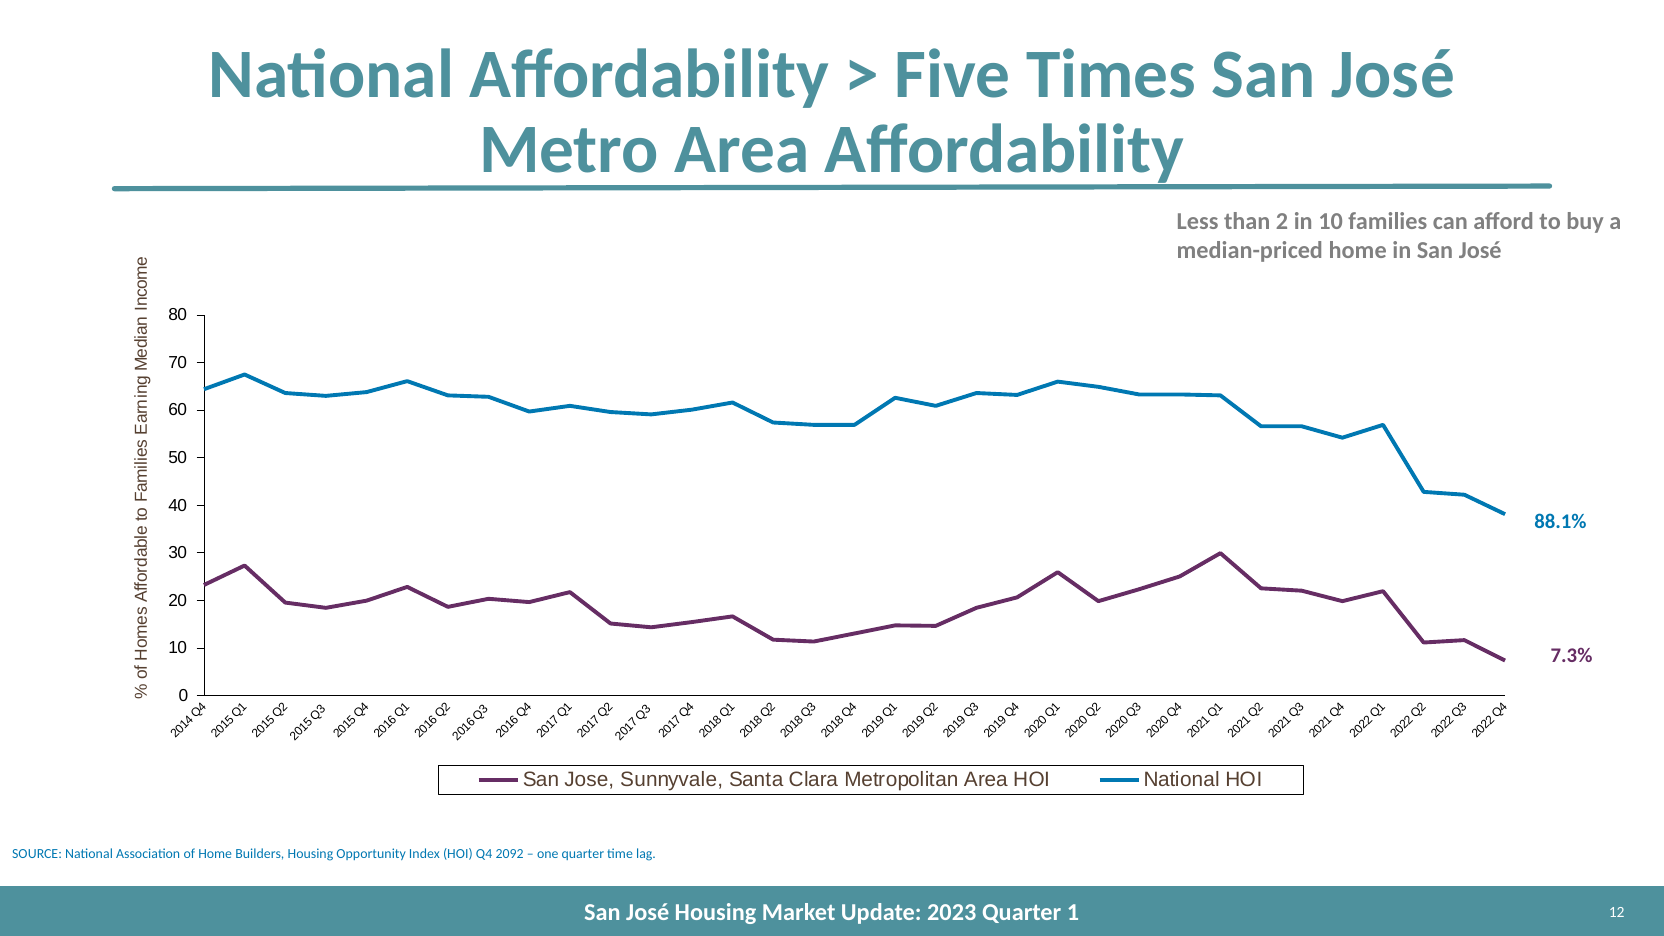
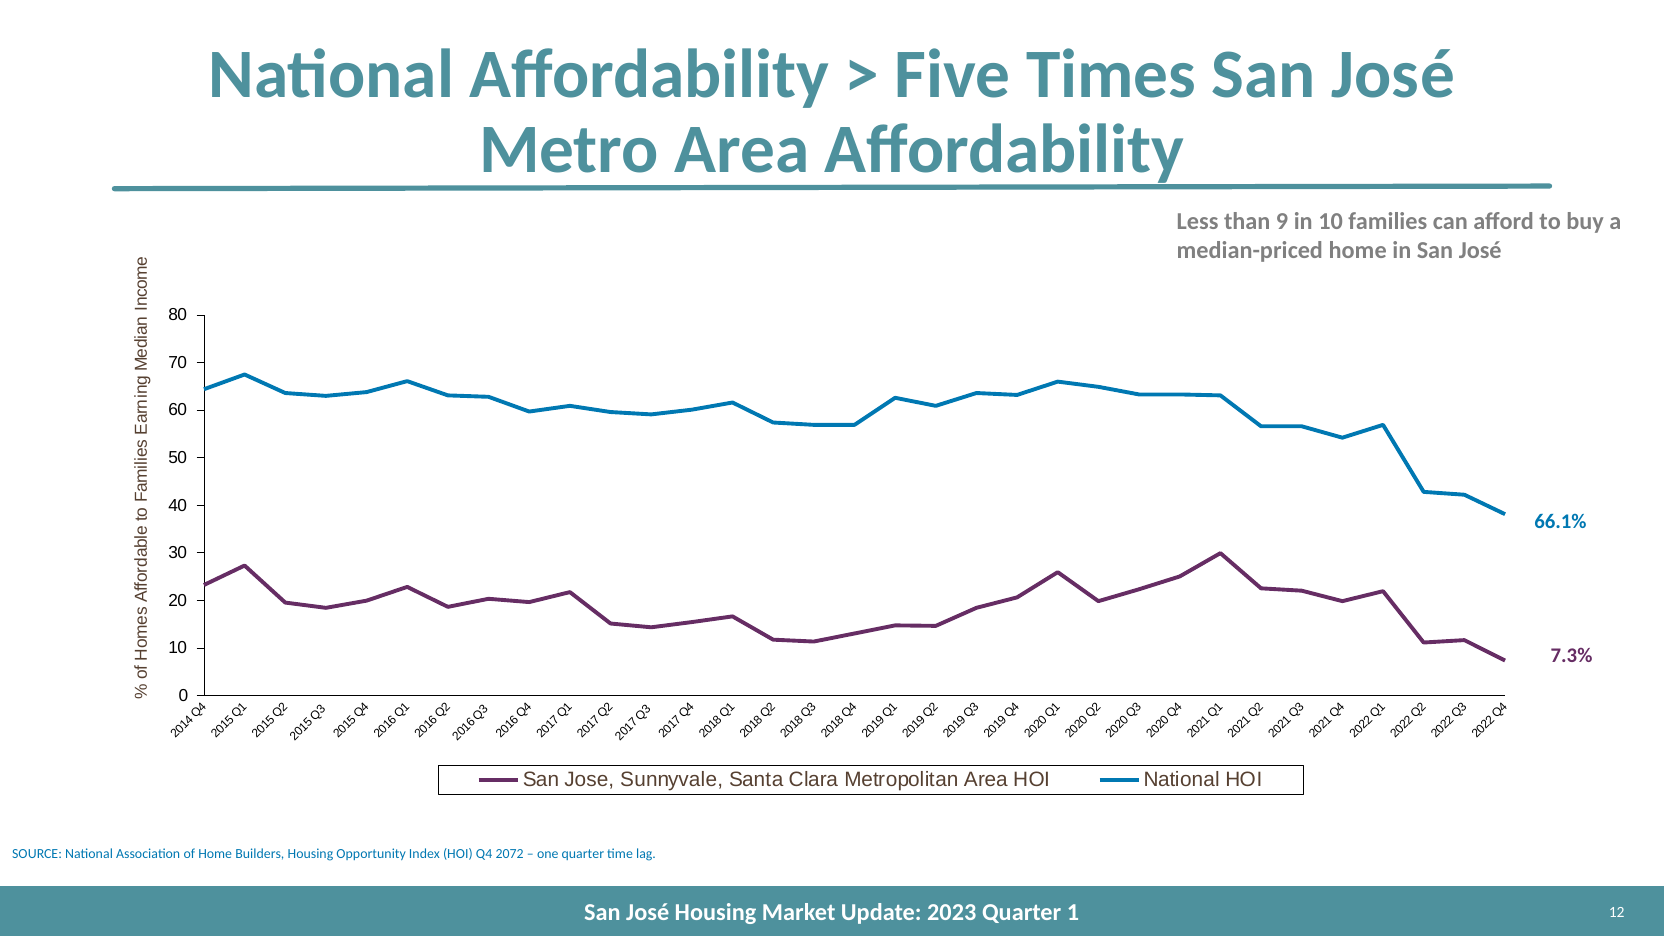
than 2: 2 -> 9 (1282, 222)
88.1%: 88.1% -> 66.1% (1560, 522)
2092: 2092 -> 2072 (510, 854)
